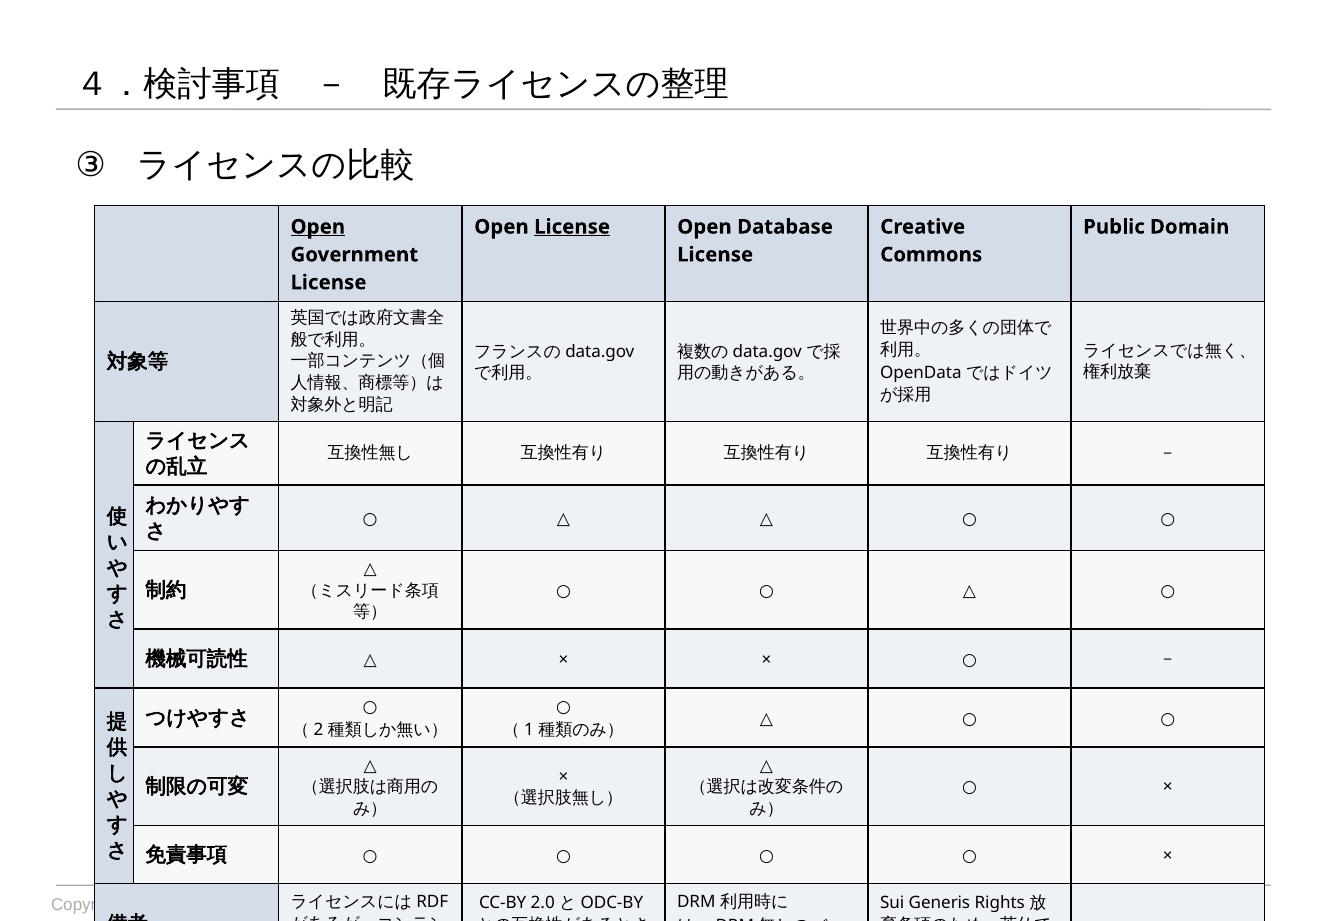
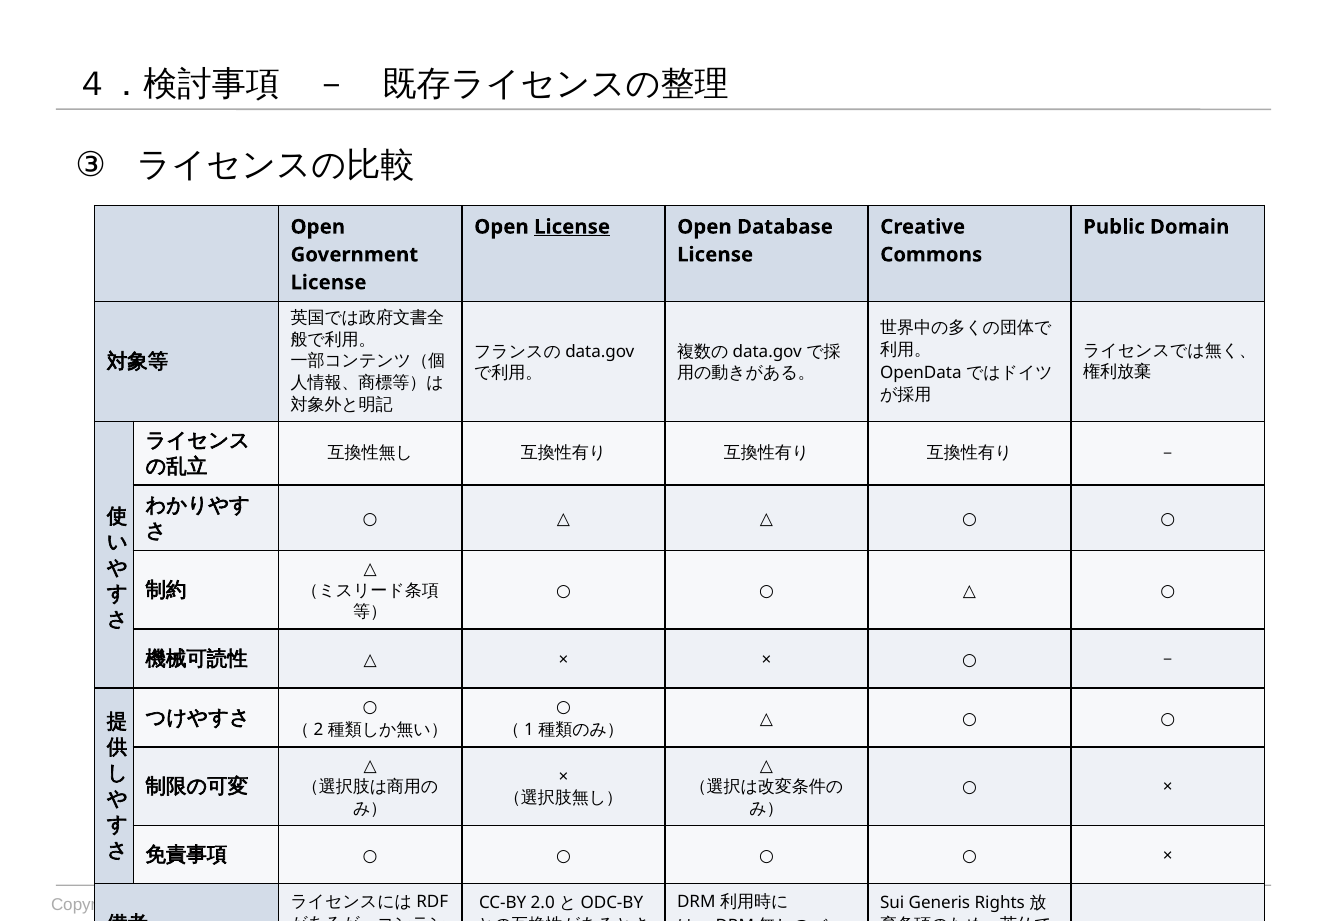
Open underline: present -> none (318, 227)
